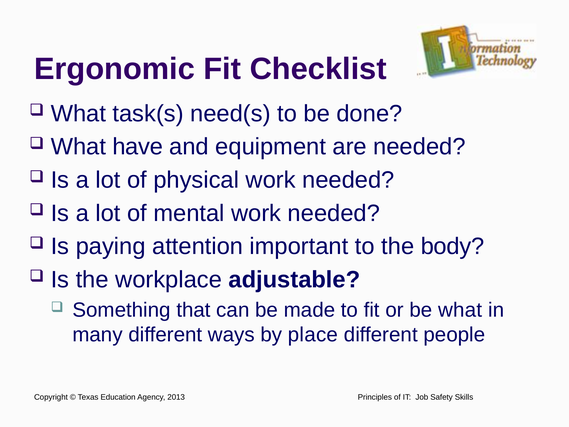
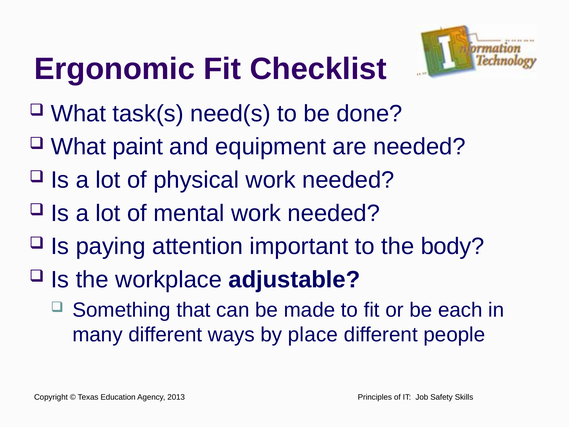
have: have -> paint (138, 147)
be what: what -> each (460, 310)
